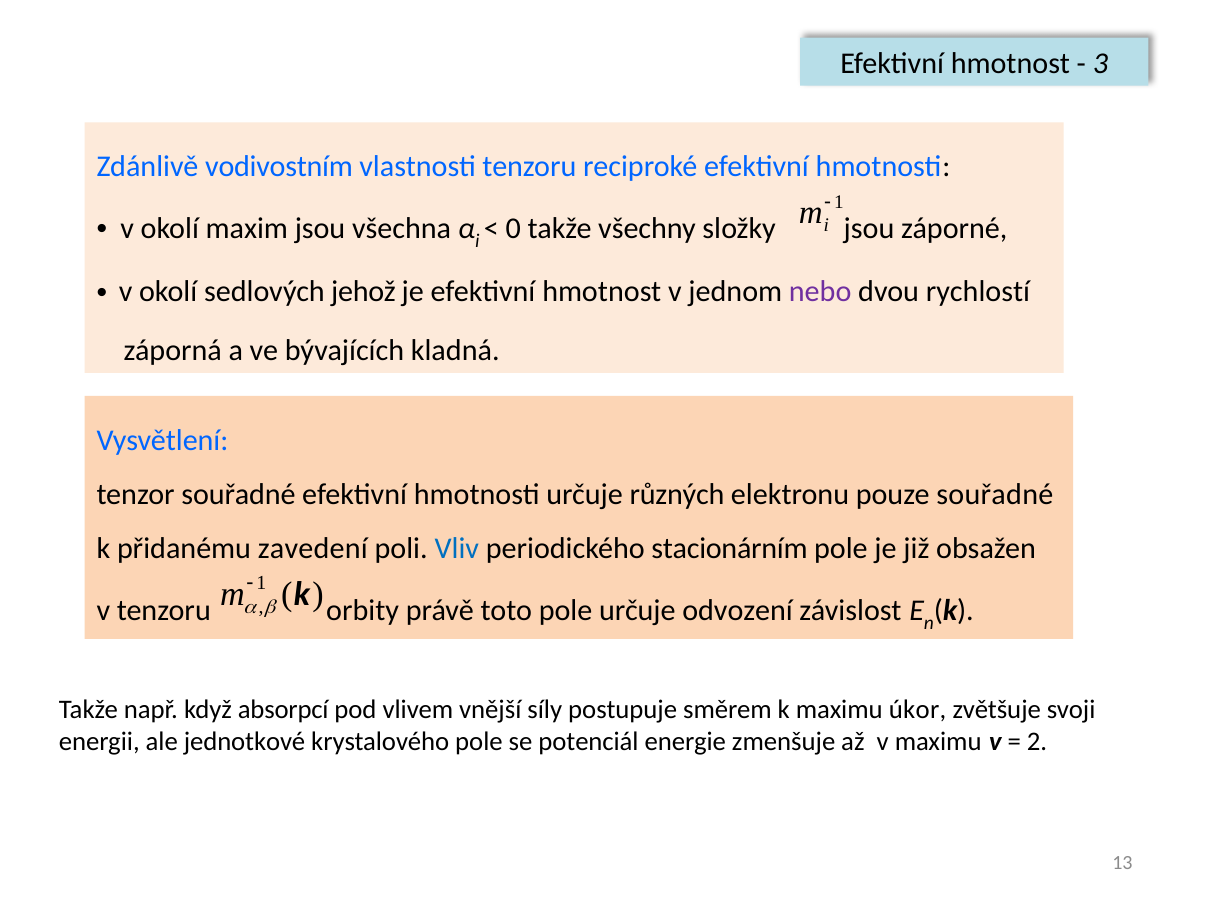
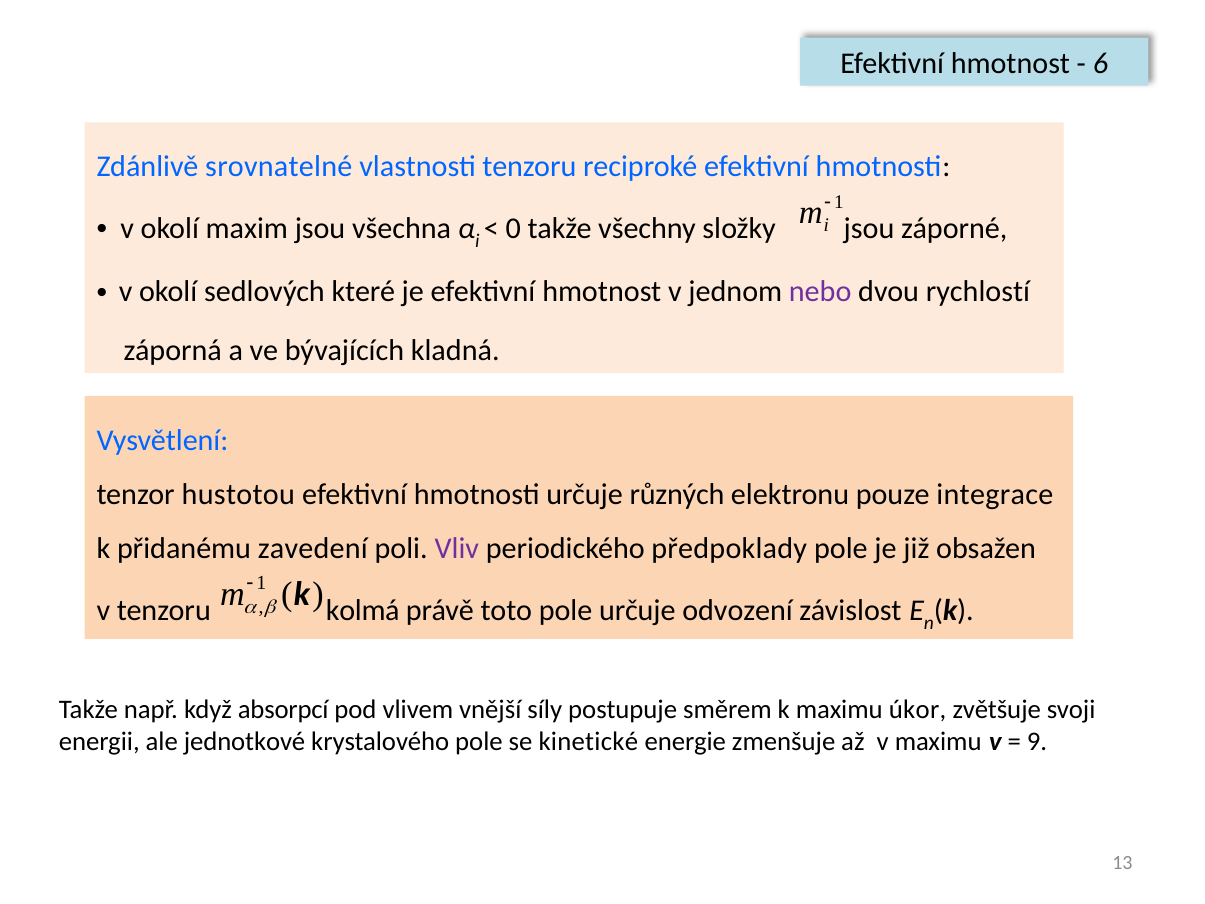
3: 3 -> 6 (1101, 64)
vodivostním: vodivostním -> srovnatelné (279, 167)
jehož: jehož -> které (363, 292)
tenzor souřadné: souřadné -> hustotou (238, 494)
pouze souřadné: souřadné -> integrace (995, 494)
Vliv colour: blue -> purple (457, 548)
stacionárním: stacionárním -> předpoklady (729, 548)
orbity: orbity -> kolmá (363, 611)
potenciál: potenciál -> kinetické (588, 741)
2: 2 -> 9 (1037, 741)
